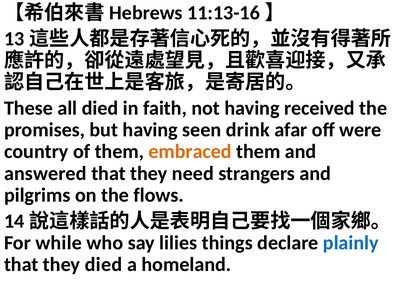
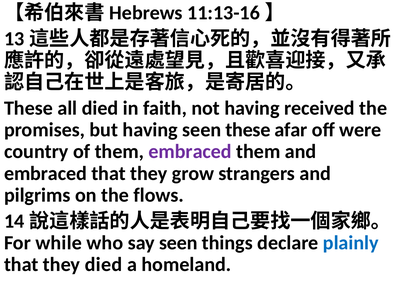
seen drink: drink -> these (248, 130)
embraced colour: orange -> purple (190, 151)
answered: answered -> embraced (45, 173)
need: need -> grow (193, 173)
say lilies: lilies -> seen (178, 242)
